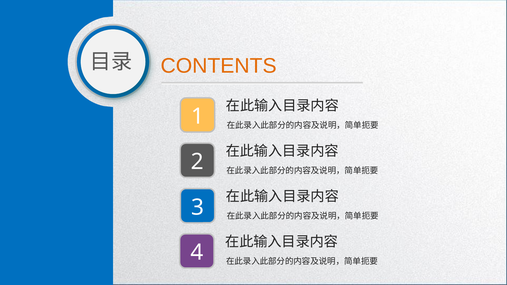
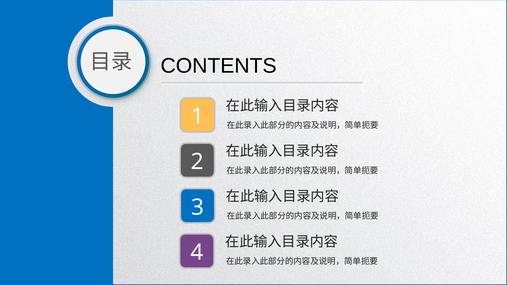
CONTENTS colour: orange -> black (219, 66)
